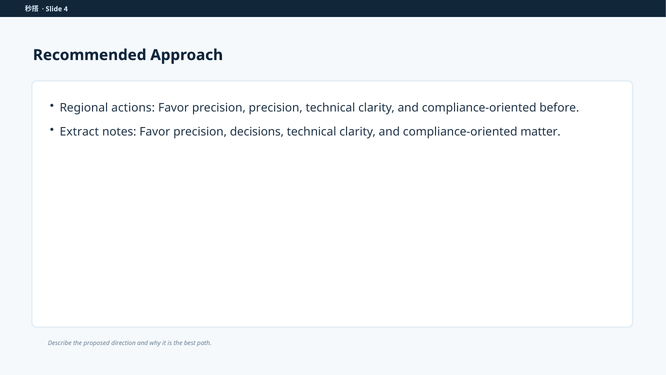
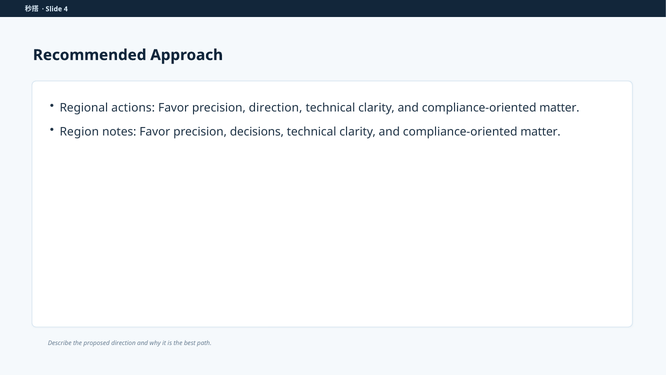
precision precision: precision -> direction (276, 108)
before: before -> matter (559, 108)
Extract: Extract -> Region (79, 132)
